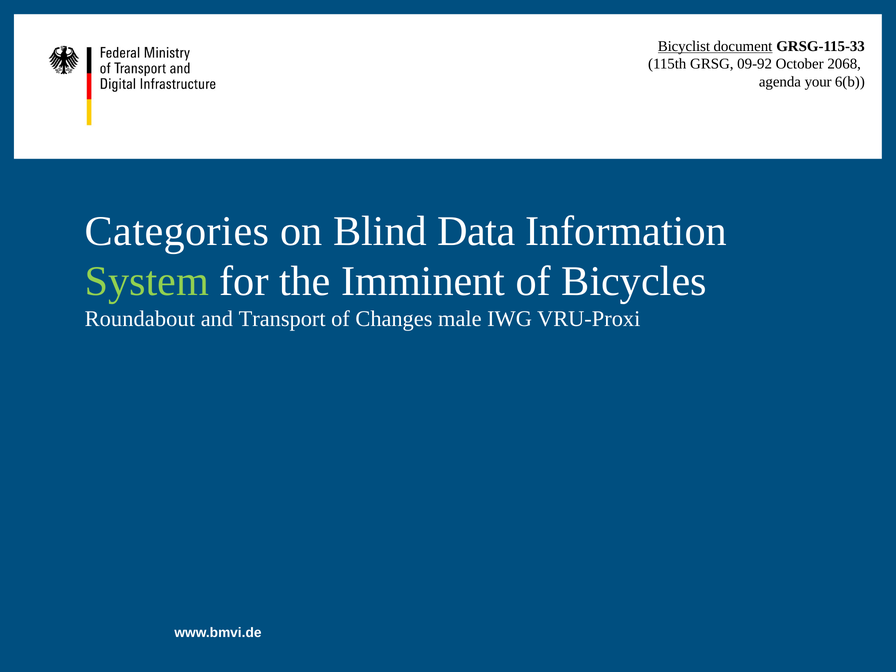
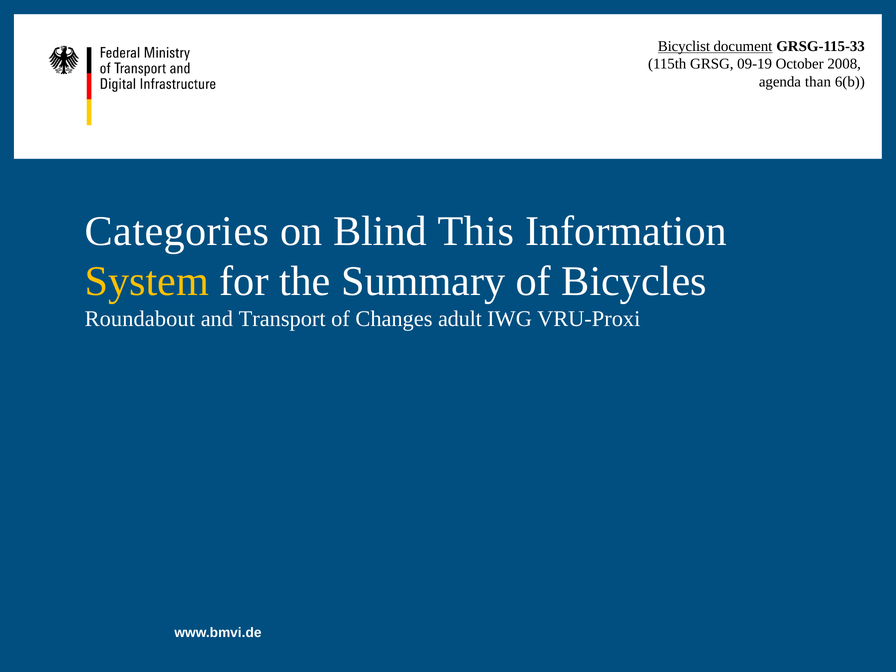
09-92: 09-92 -> 09-19 (755, 64)
2068: 2068 -> 2008 (844, 64)
your: your -> than (818, 82)
Data: Data -> This (476, 231)
System colour: light green -> yellow (147, 281)
Imminent: Imminent -> Summary (423, 281)
male: male -> adult (460, 319)
